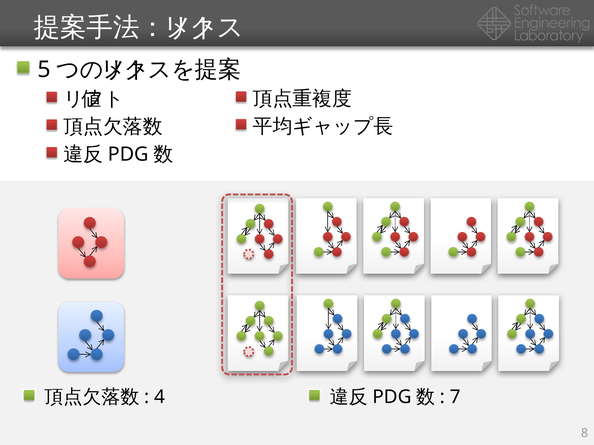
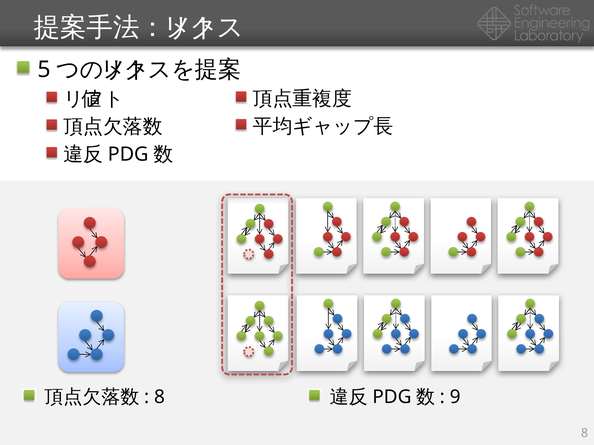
4: 4 -> 8 (159, 397)
7: 7 -> 9 (455, 397)
